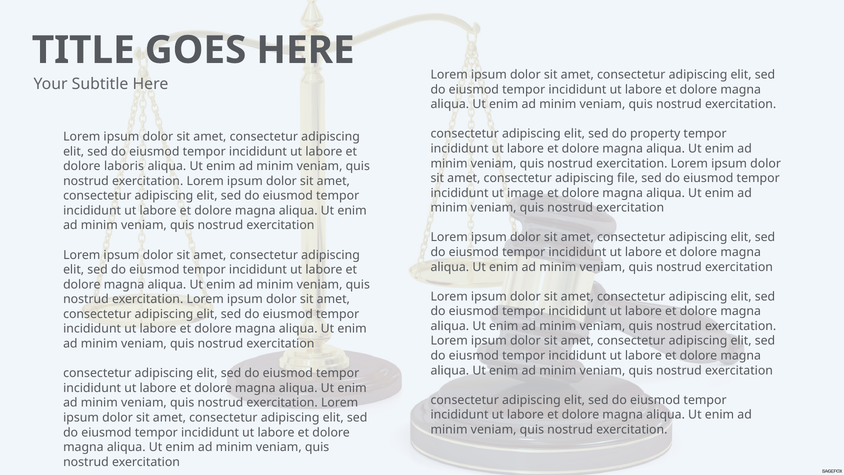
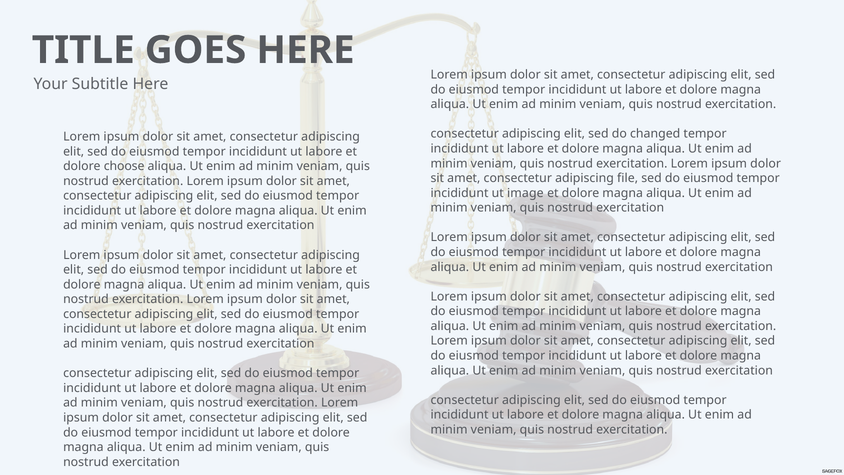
property: property -> changed (655, 134)
laboris: laboris -> choose (124, 166)
